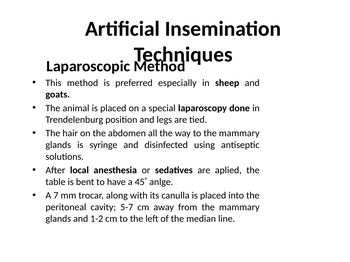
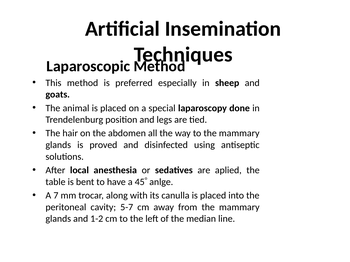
syringe: syringe -> proved (103, 145)
